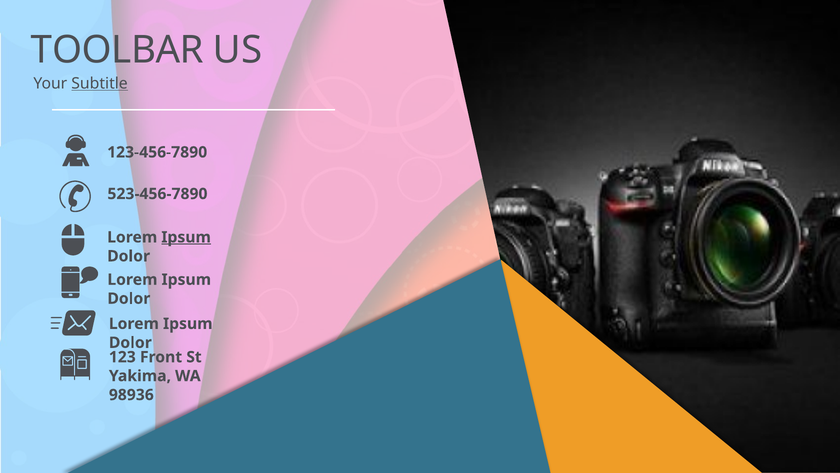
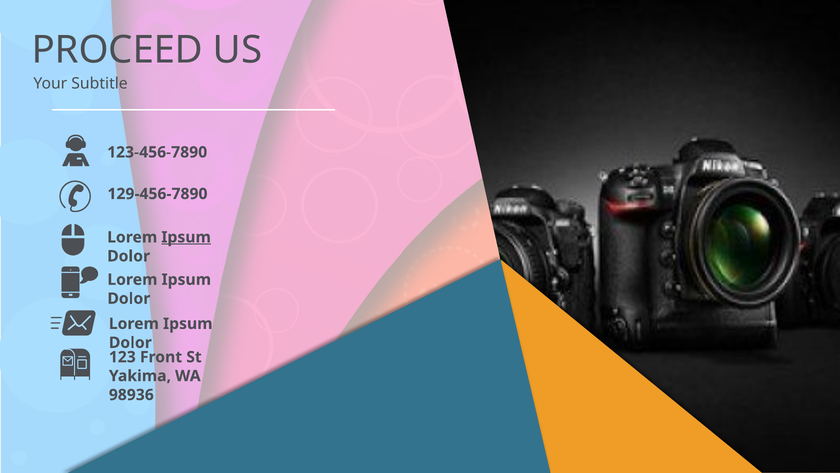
TOOLBAR: TOOLBAR -> PROCEED (117, 50)
Subtitle underline: present -> none (100, 83)
523-456-7890: 523-456-7890 -> 129-456-7890 (157, 194)
